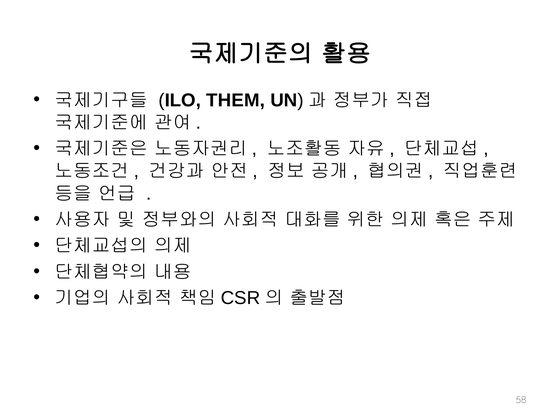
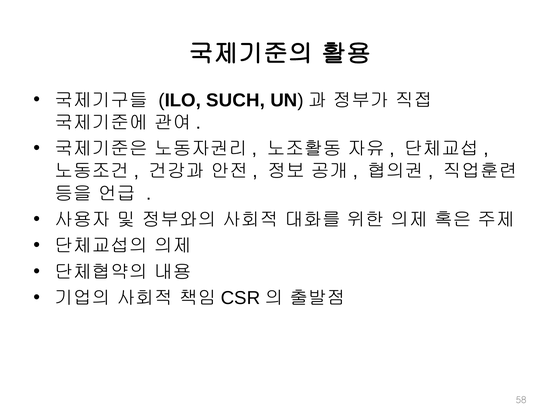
THEM: THEM -> SUCH (236, 100)
